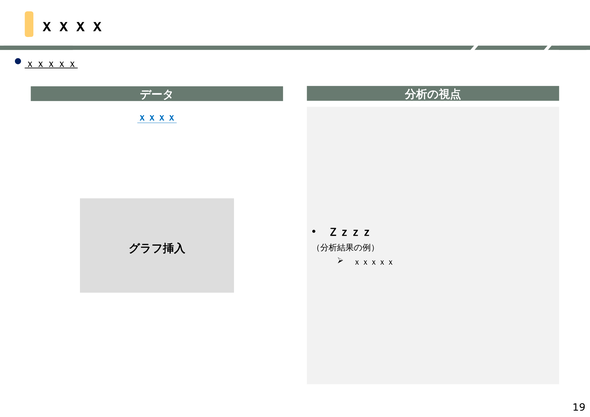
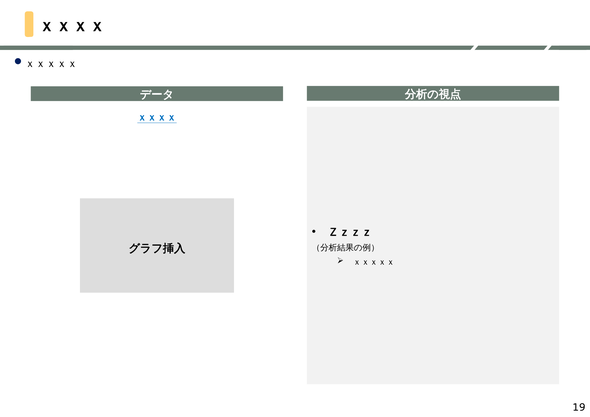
ｘｘｘｘｘ underline: present -> none (51, 64)
